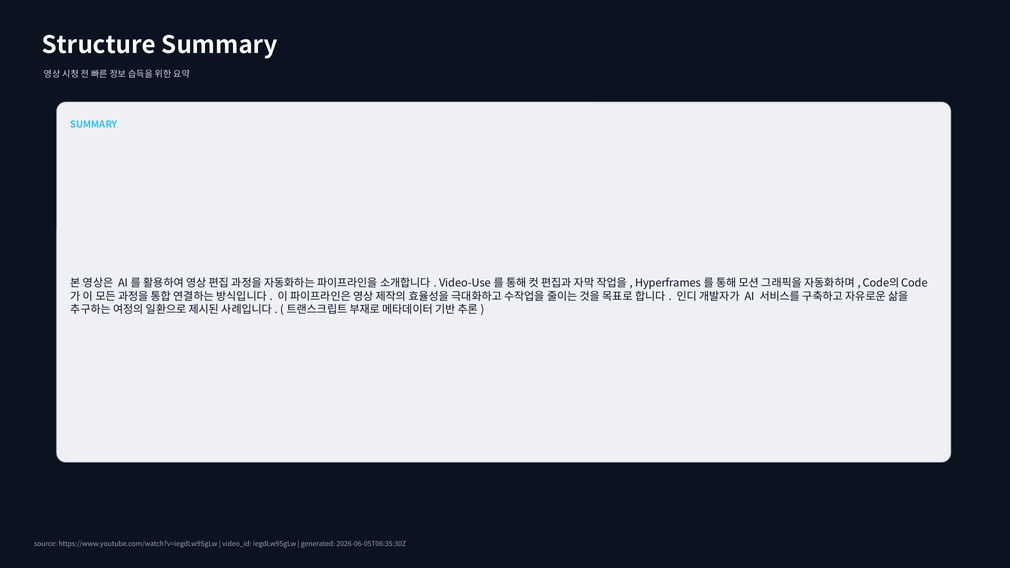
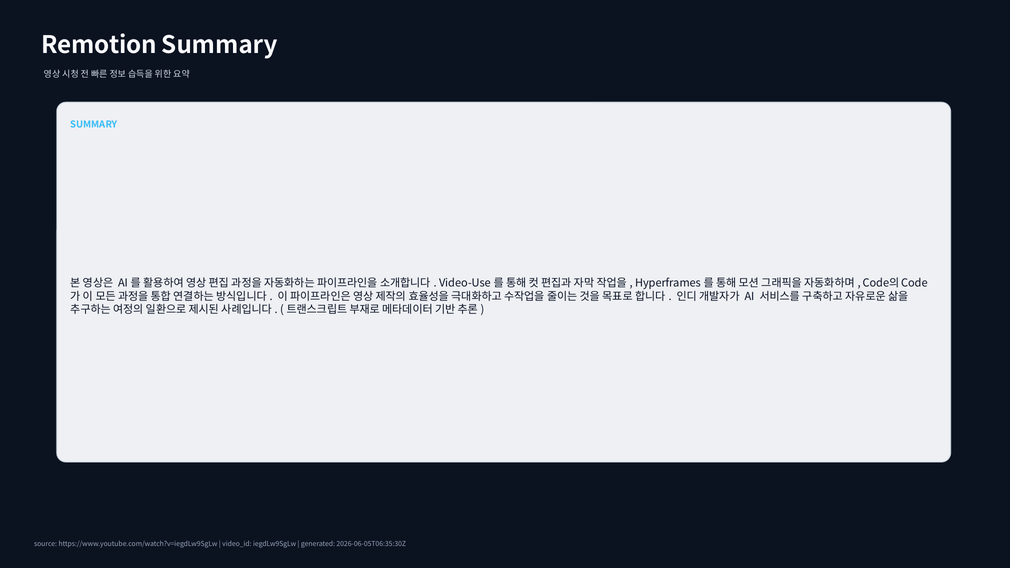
Structure: Structure -> Remotion (99, 45)
